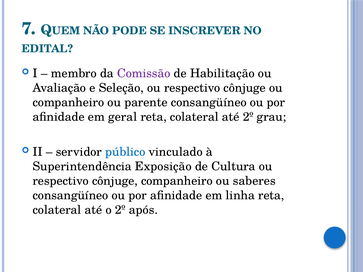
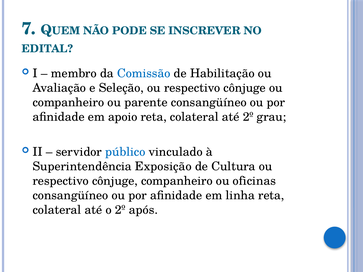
Comissão colour: purple -> blue (144, 73)
geral: geral -> apoio (123, 117)
saberes: saberes -> oficinas (254, 181)
